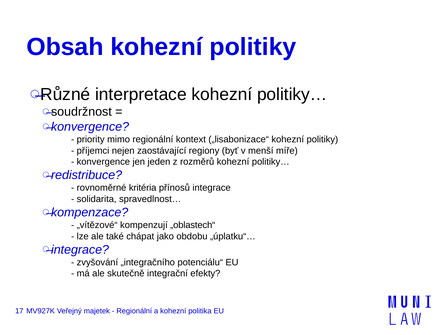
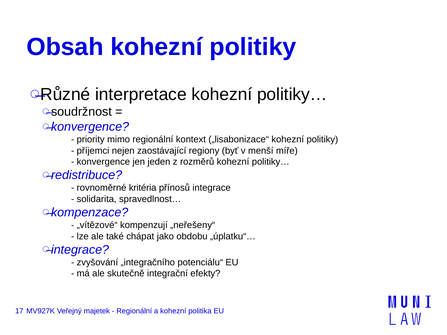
„oblastech“: „oblastech“ -> „neřešeny“ (193, 225)
